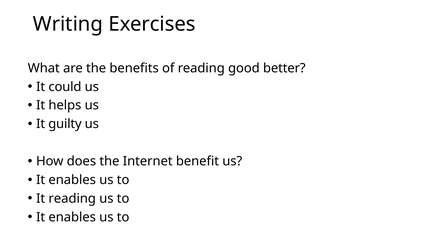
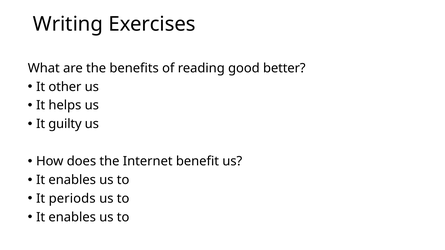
could: could -> other (65, 87)
It reading: reading -> periods (72, 199)
